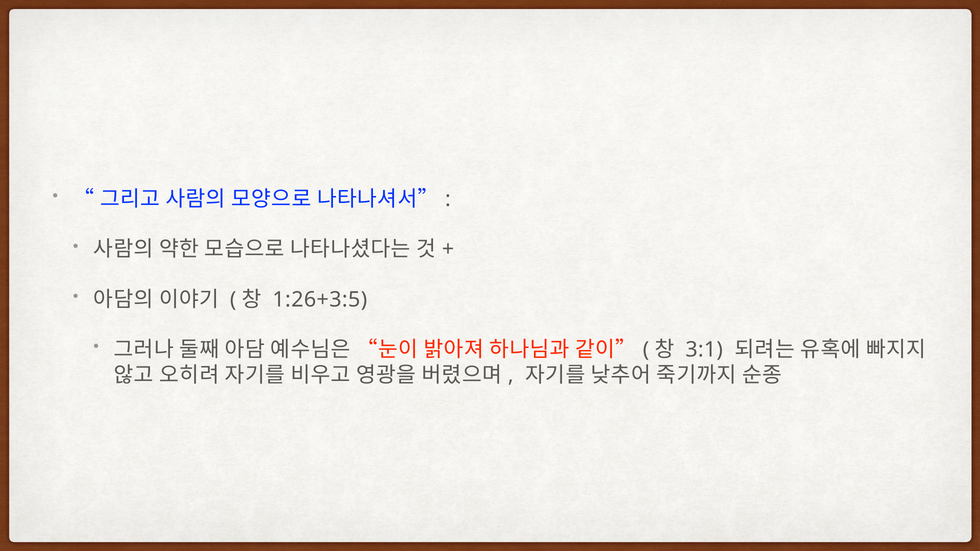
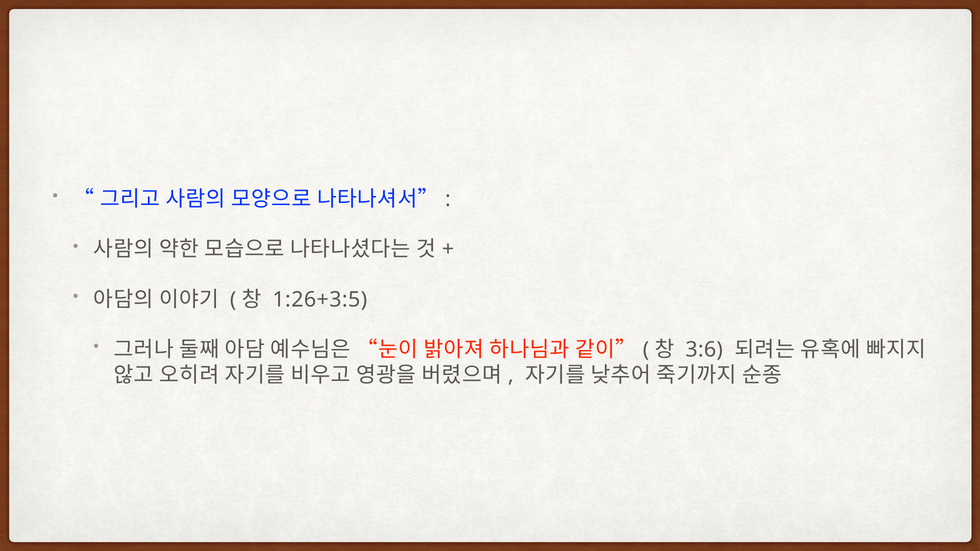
3:1: 3:1 -> 3:6 (704, 350)
